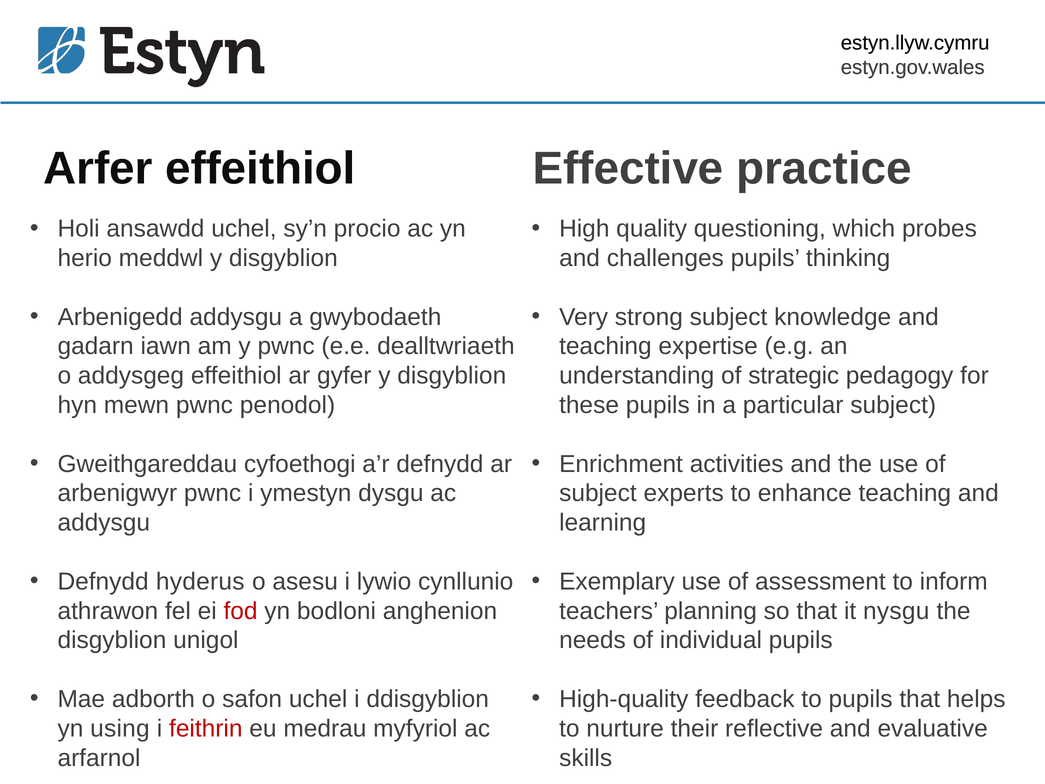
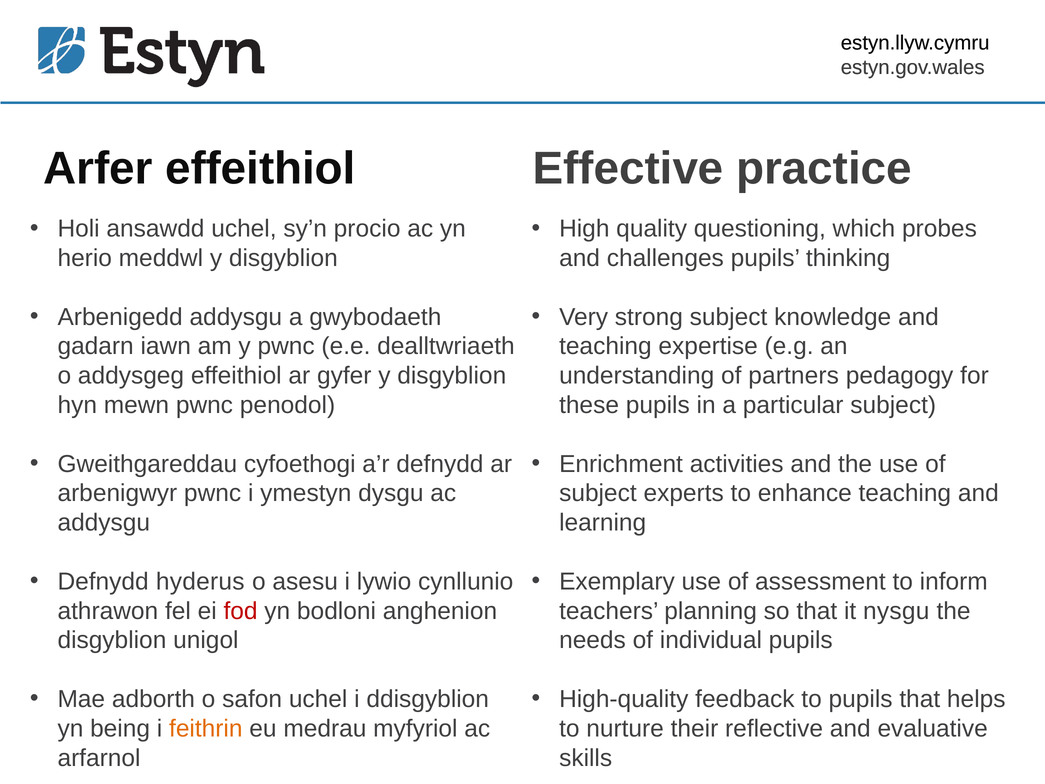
strategic: strategic -> partners (794, 376)
using: using -> being (120, 728)
feithrin colour: red -> orange (206, 728)
